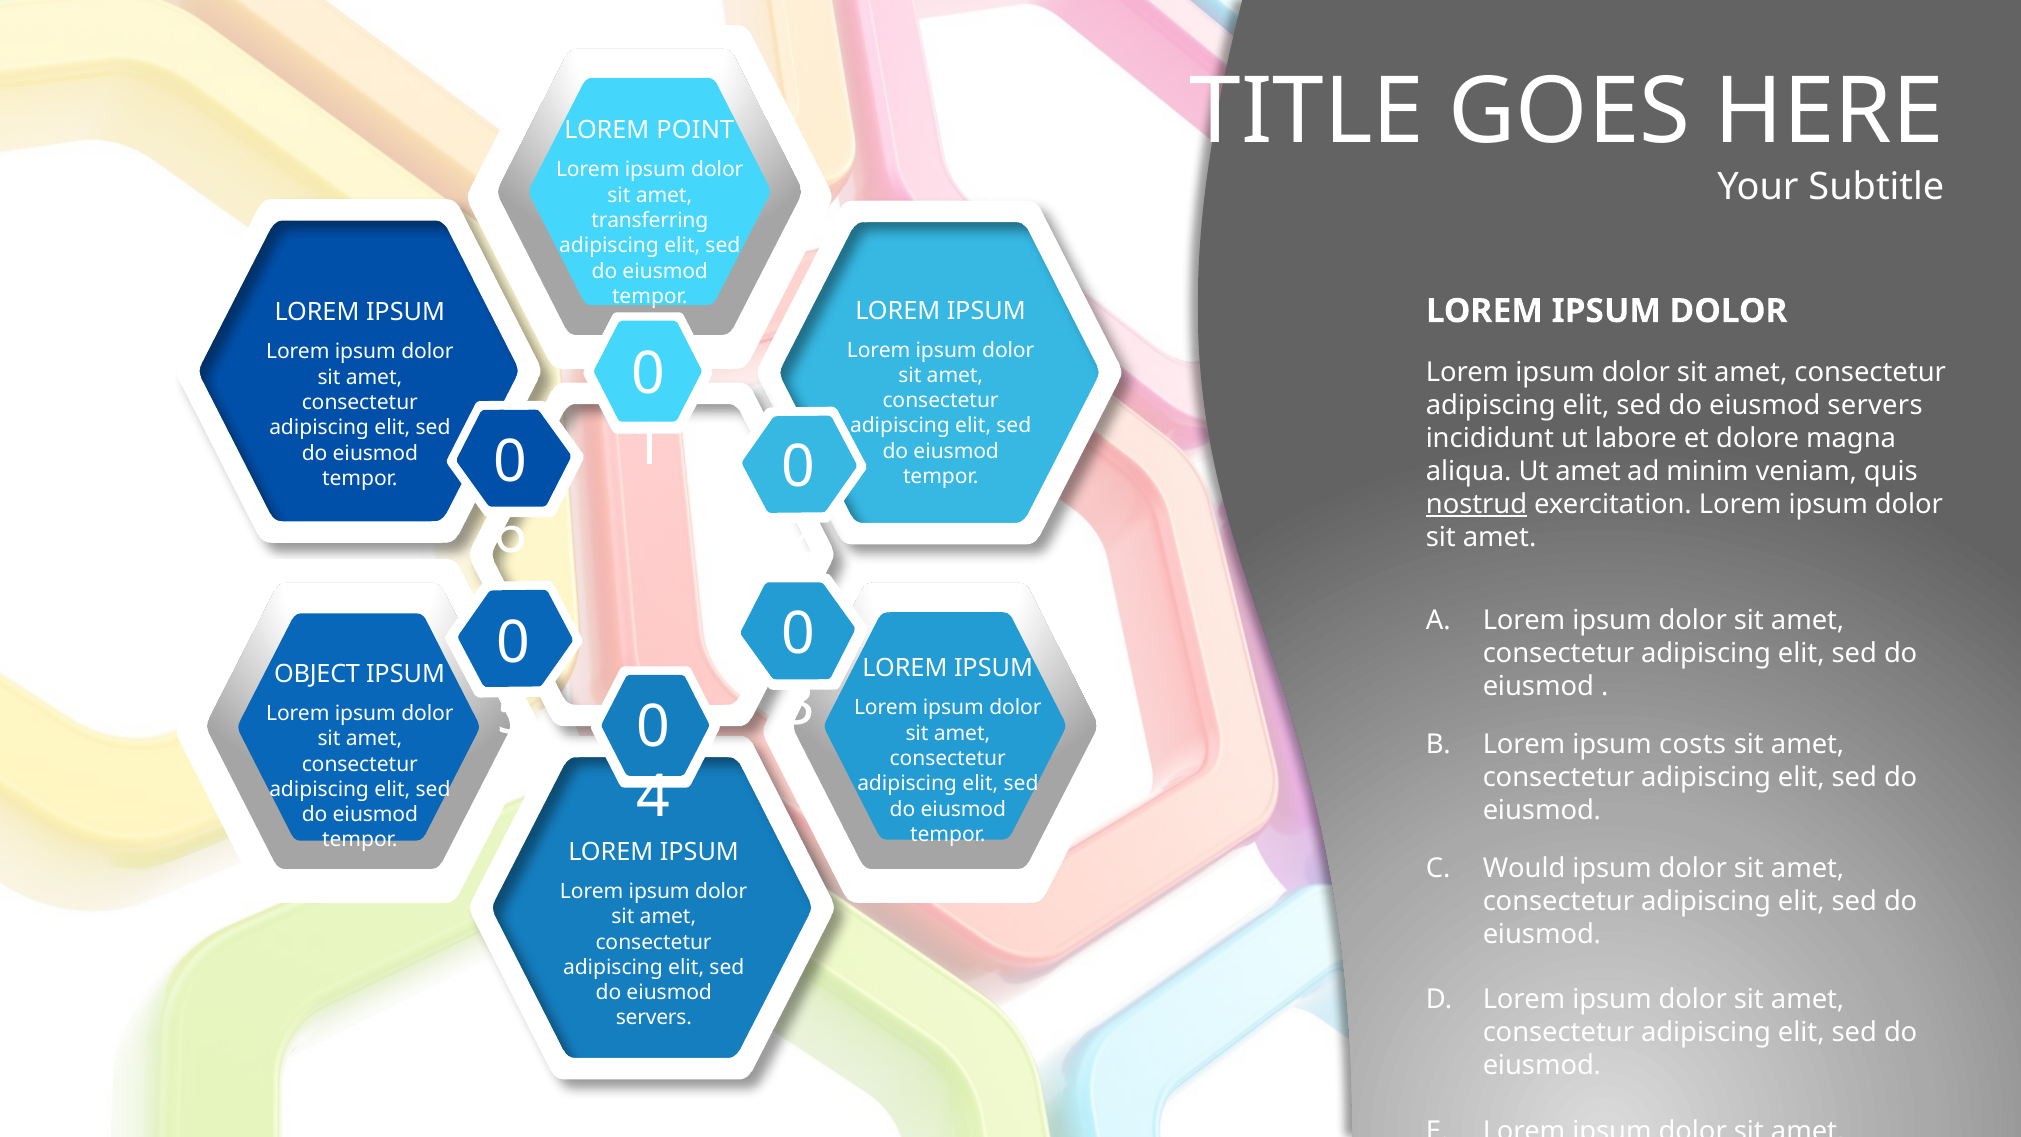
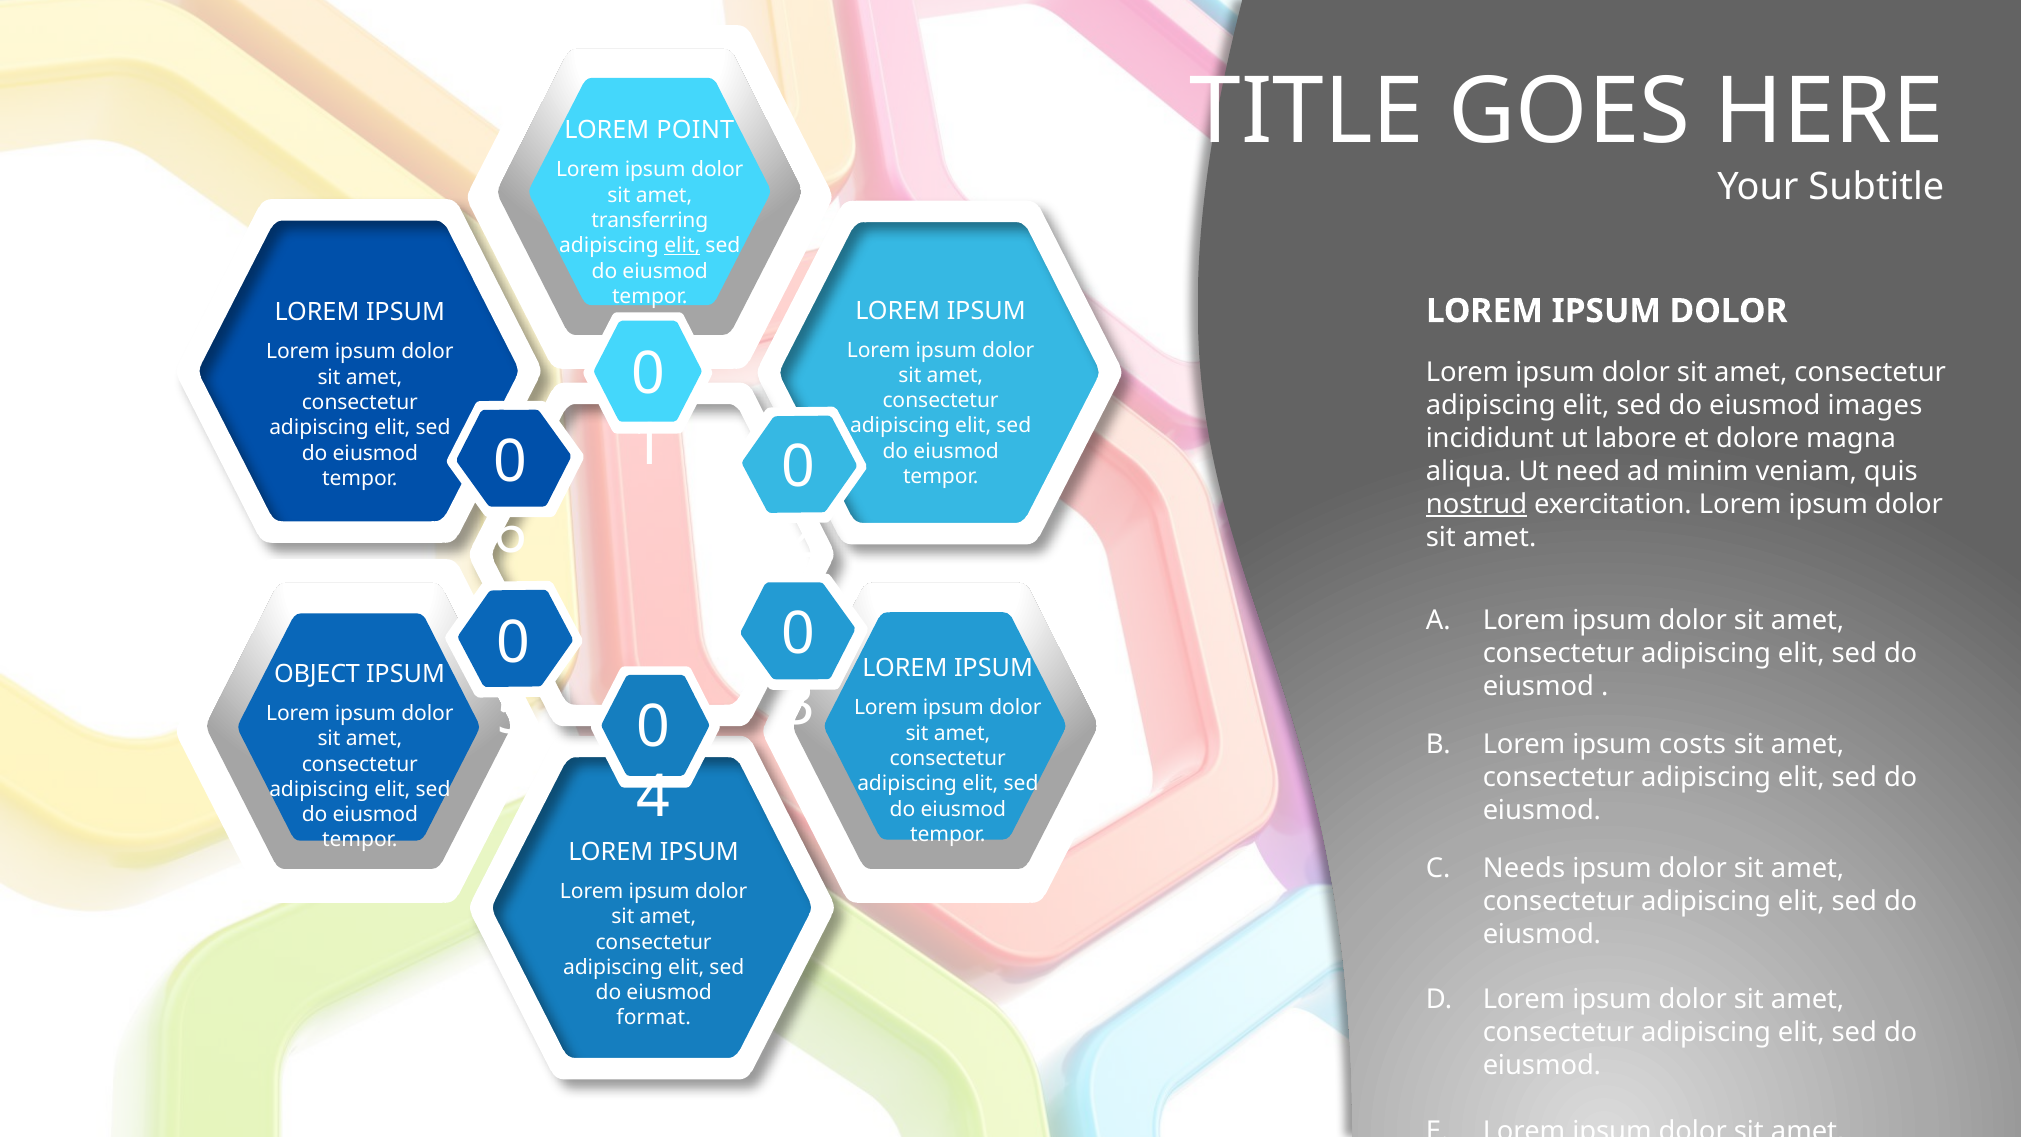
elit underline: none -> present (682, 246)
servers: servers -> images (1875, 405)
Ut amet: amet -> need (1588, 471)
Would: Would -> Needs (1524, 868)
servers: servers -> format (654, 1018)
